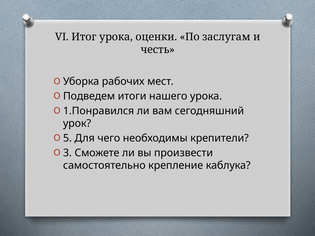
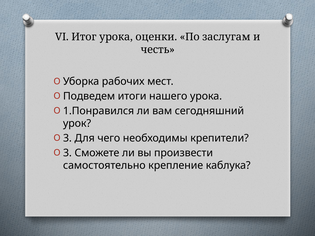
5: 5 -> 3 (67, 138)
